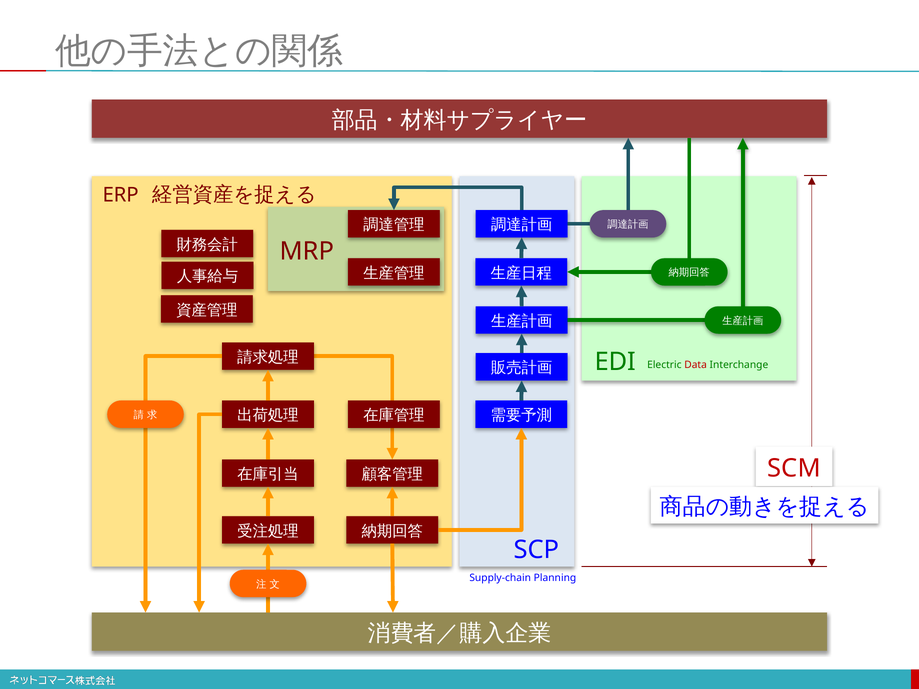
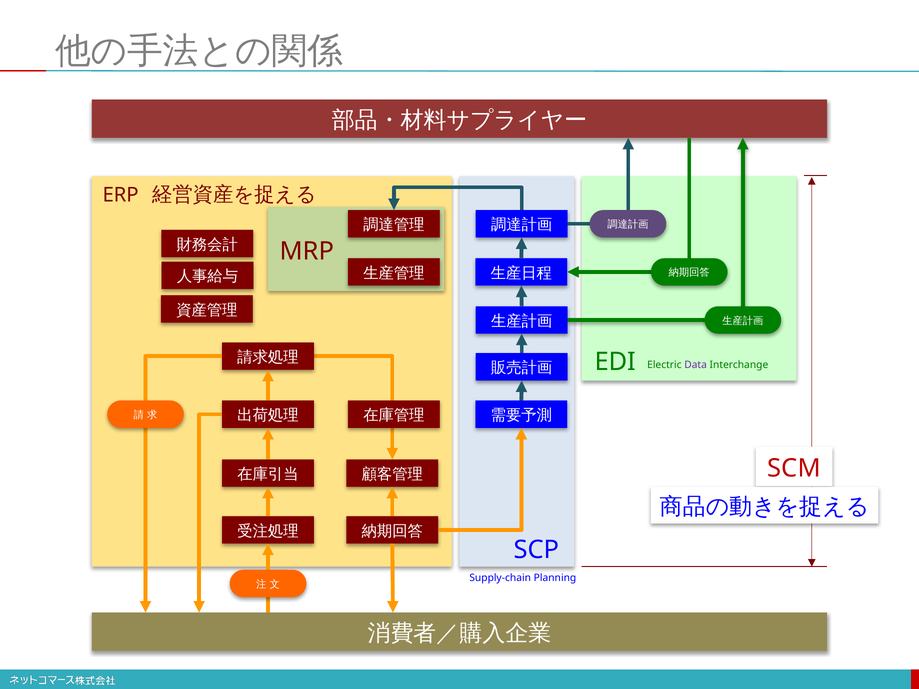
Data colour: red -> purple (696, 365)
